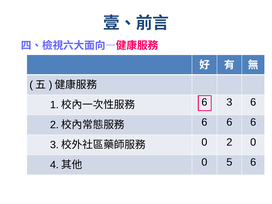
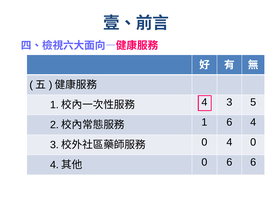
6: 6 -> 4 (205, 102)
3 6: 6 -> 5 (253, 102)
6: 6 -> 1 (205, 122)
6: 6 -> 4 (253, 122)
2: 2 -> 4 (229, 142)
0 5: 5 -> 6 (229, 162)
